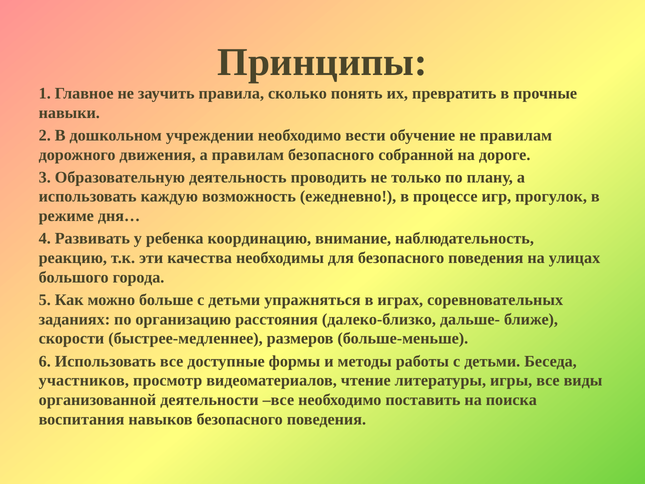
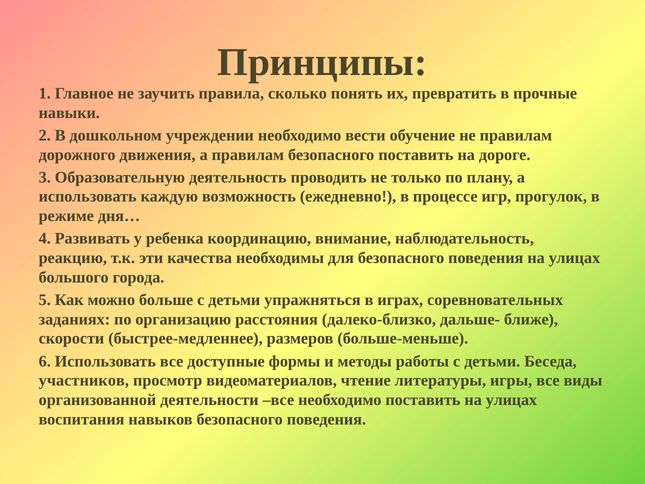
безопасного собранной: собранной -> поставить (416, 155)
поставить на поиска: поиска -> улицах (511, 400)
